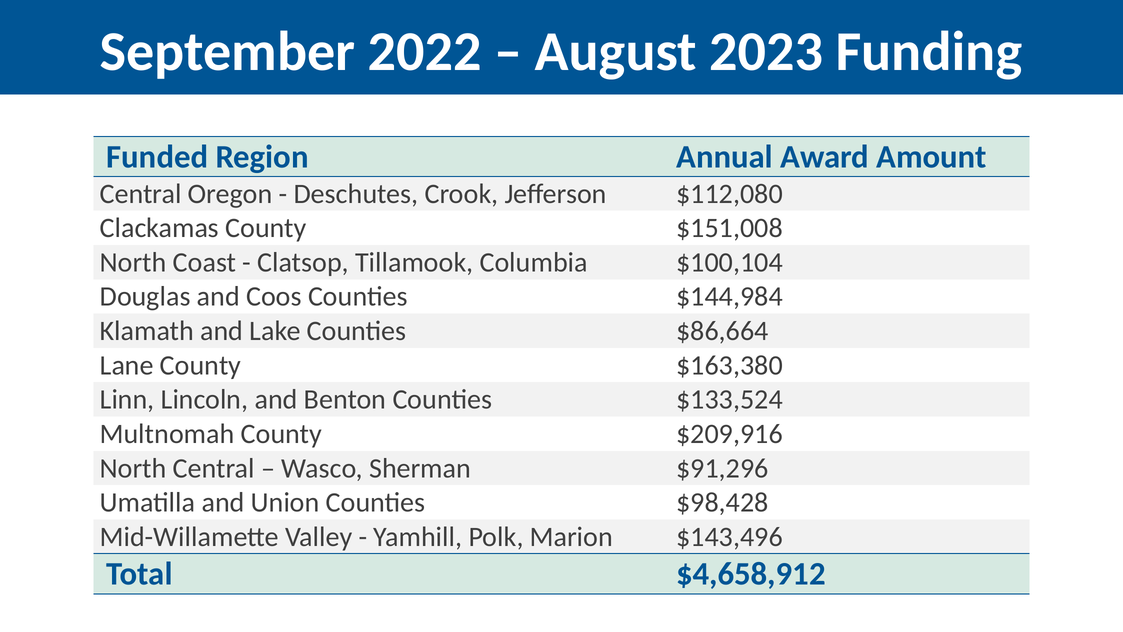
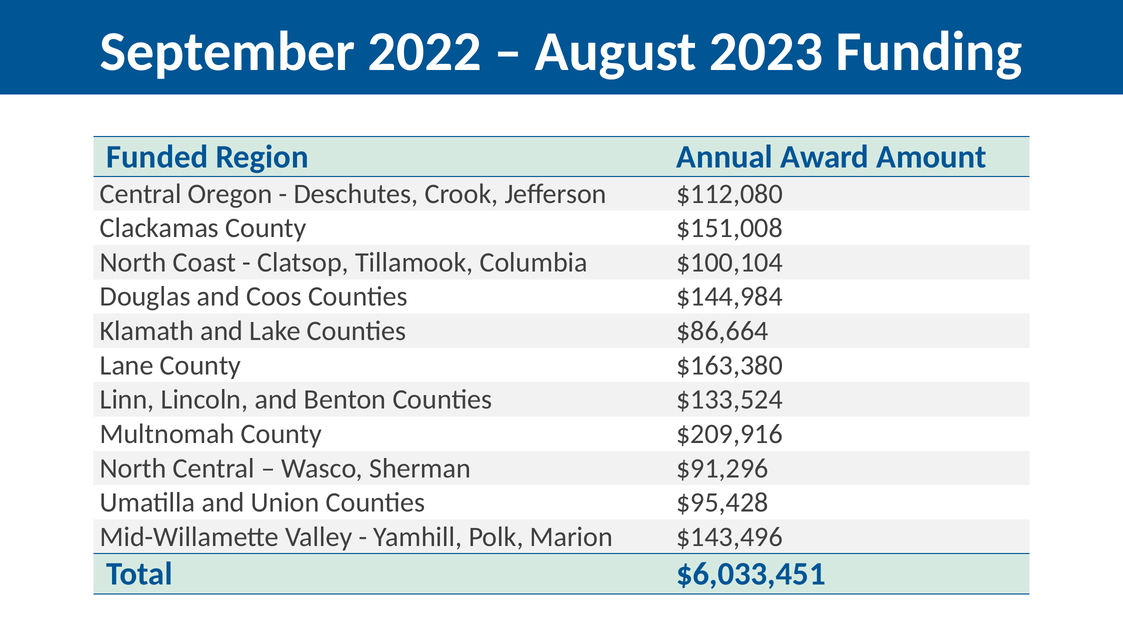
$98,428: $98,428 -> $95,428 (722, 502)
$4,658,912: $4,658,912 -> $6,033,451 (751, 574)
